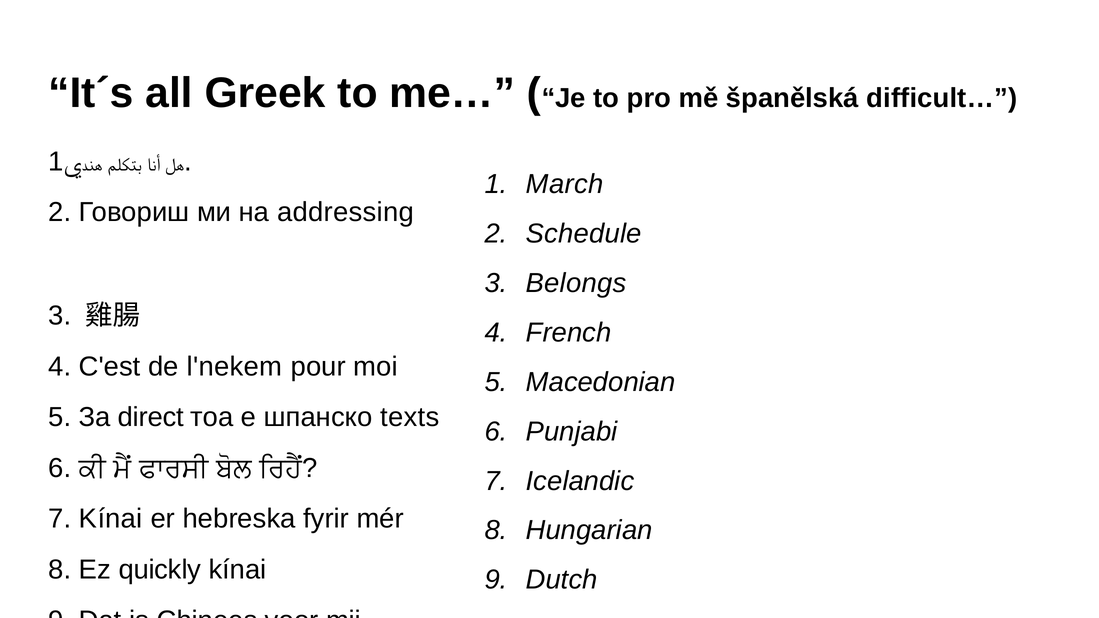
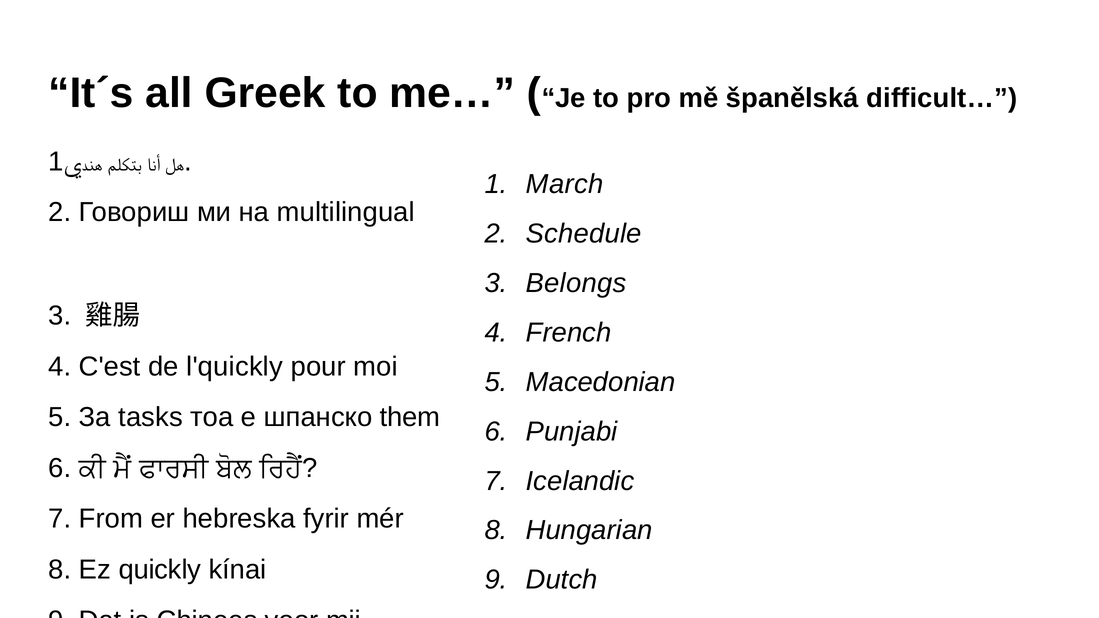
addressing: addressing -> multilingual (346, 212)
l'nekem: l'nekem -> l'quickly (235, 367)
direct: direct -> tasks (151, 418)
texts: texts -> them (410, 418)
7 Kínai: Kínai -> From (111, 519)
